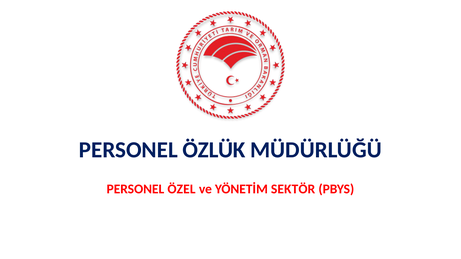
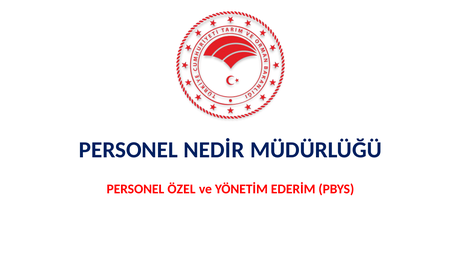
ÖZLÜK: ÖZLÜK -> NEDİR (214, 150)
SEKTÖR: SEKTÖR -> EDERİM (293, 189)
